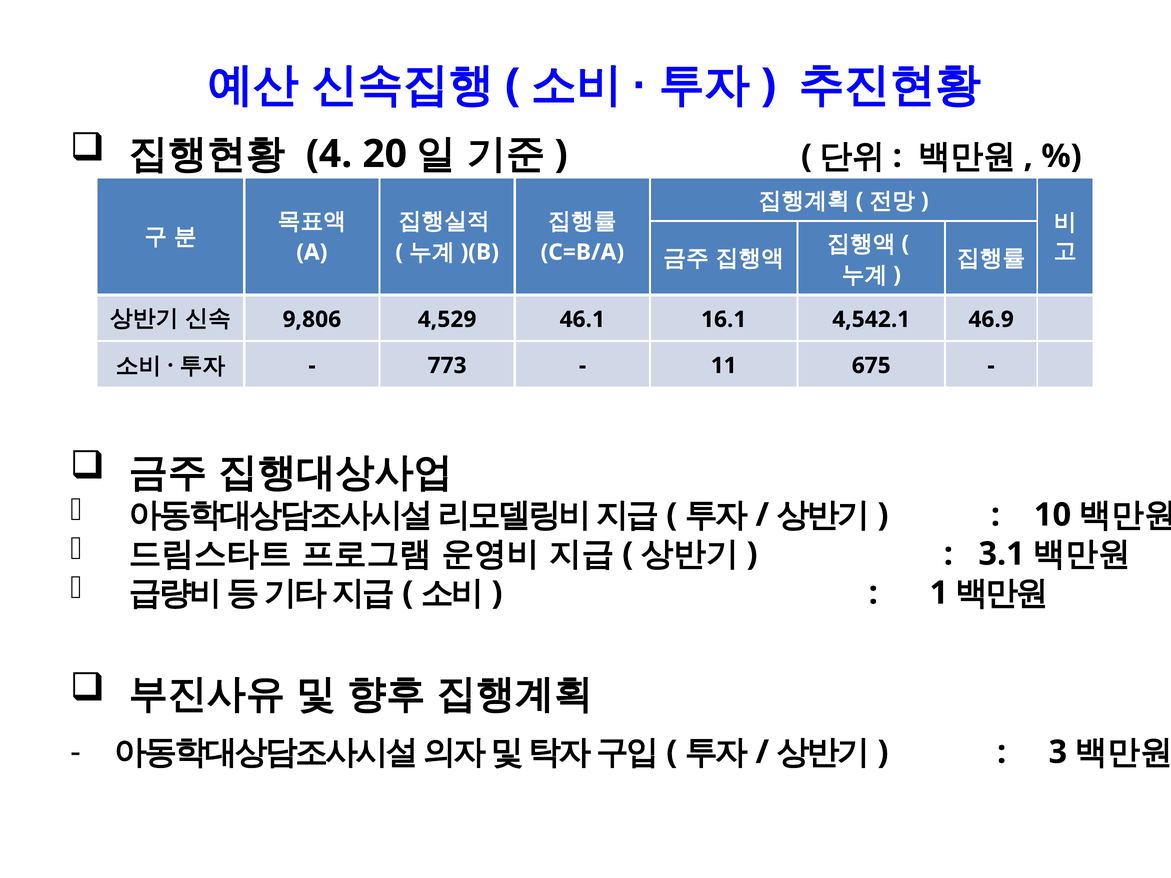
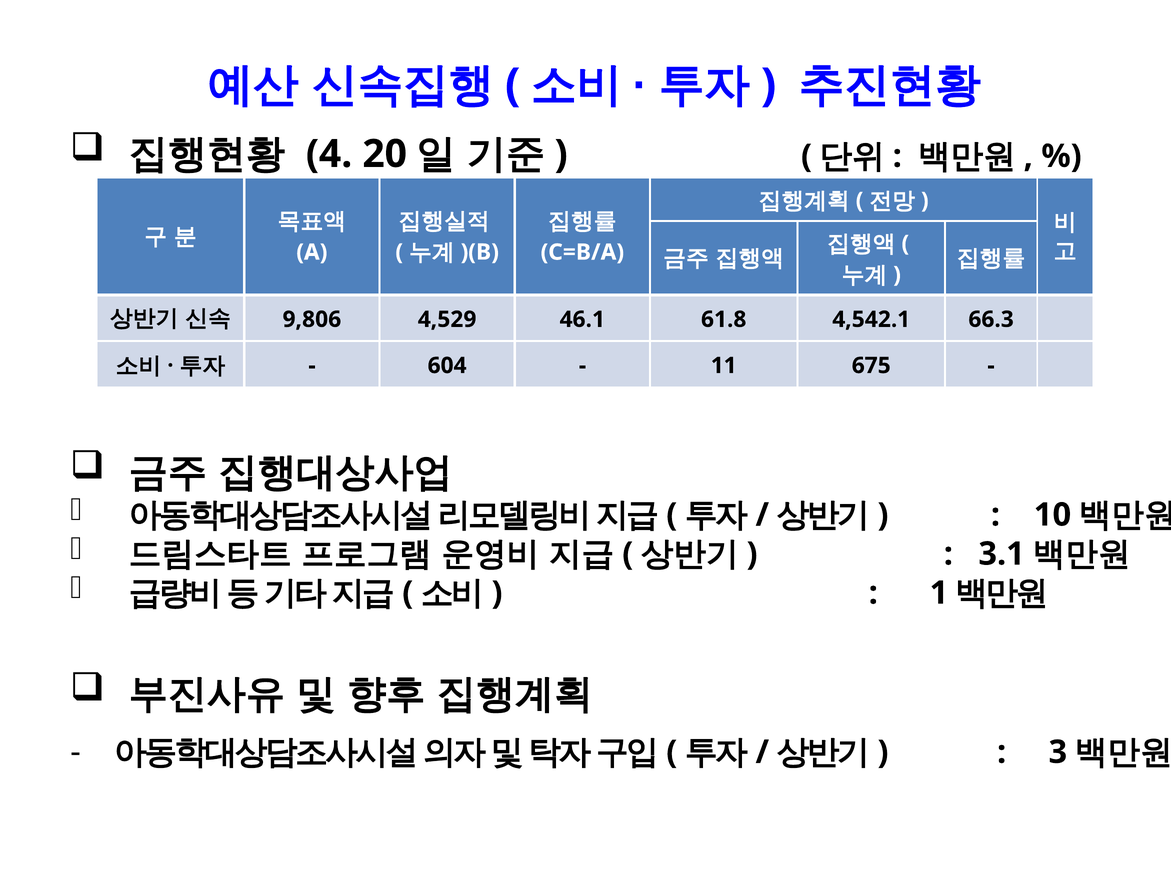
16.1: 16.1 -> 61.8 (724, 319)
46.9: 46.9 -> 66.3 (991, 319)
773: 773 -> 604 (447, 366)
